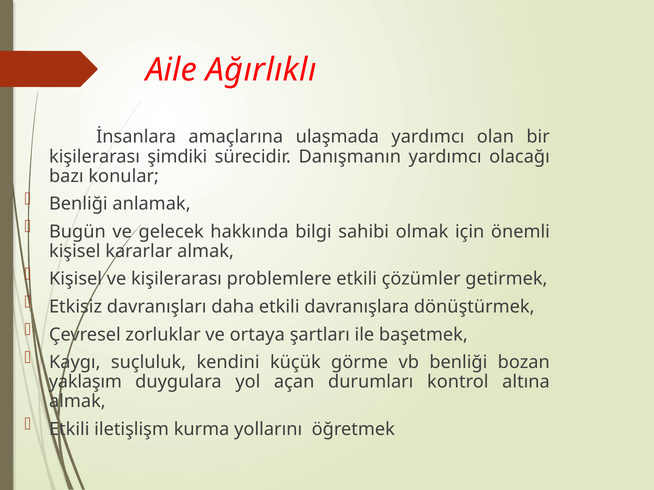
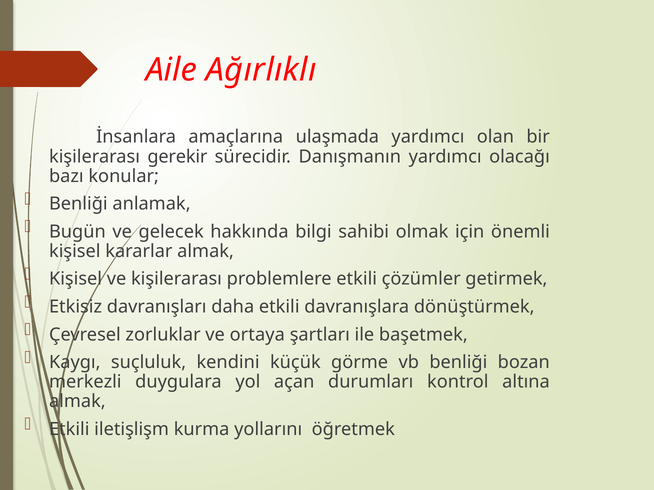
şimdiki: şimdiki -> gerekir (177, 157)
yaklaşım: yaklaşım -> merkezli (85, 382)
